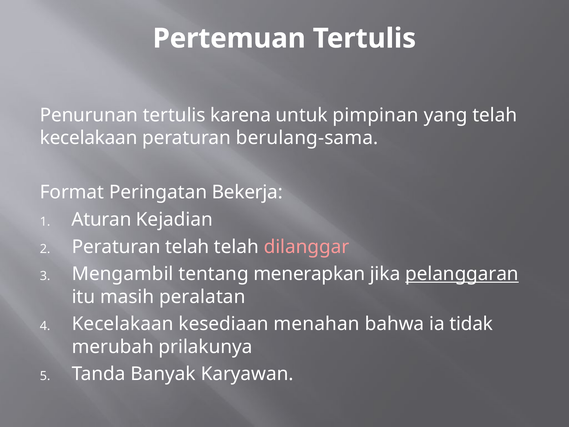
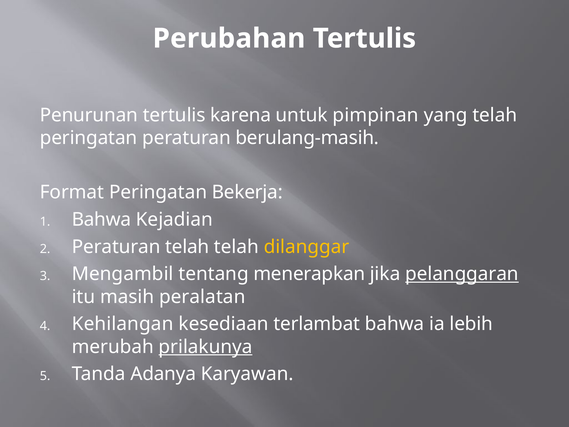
Pertemuan: Pertemuan -> Perubahan (229, 38)
kecelakaan: kecelakaan -> peringatan (89, 138)
berulang-sama: berulang-sama -> berulang-masih (307, 138)
Aturan: Aturan -> Bahwa (101, 219)
dilanggar colour: pink -> yellow (307, 247)
Kecelakaan: Kecelakaan -> Kehilangan (123, 324)
menahan: menahan -> terlambat (317, 324)
tidak: tidak -> lebih (471, 324)
prilakunya underline: none -> present (206, 347)
Banyak: Banyak -> Adanya (163, 374)
